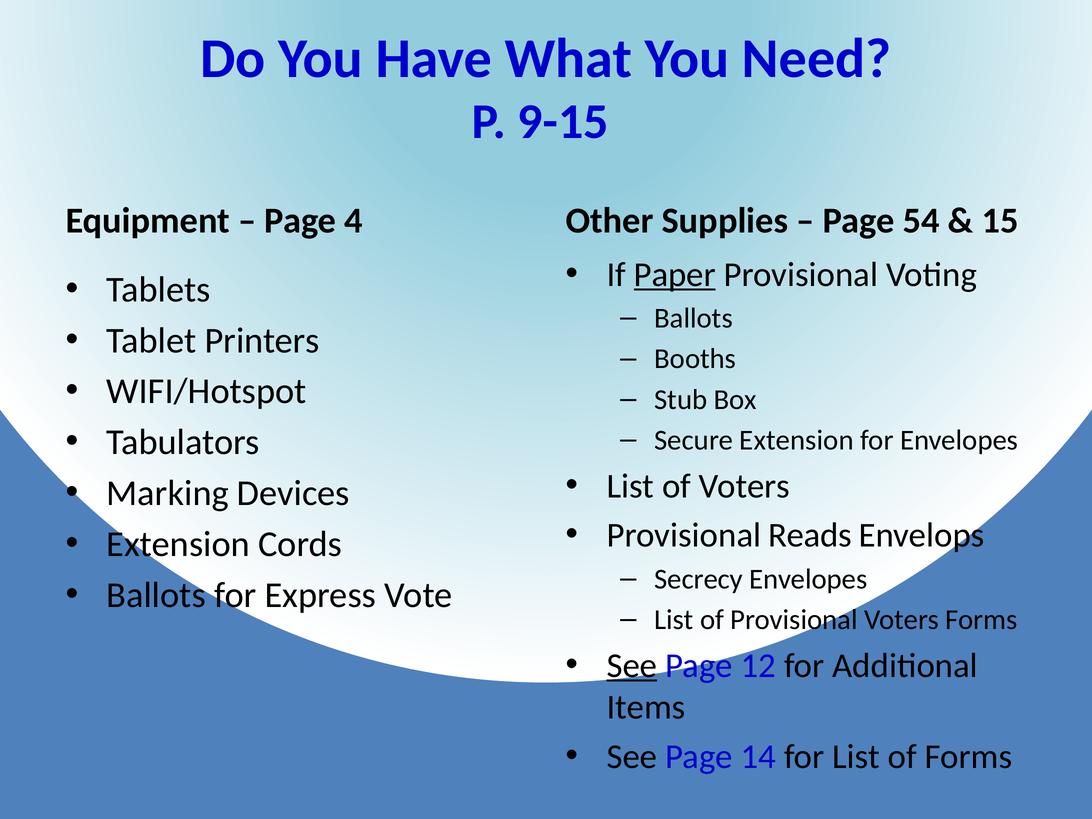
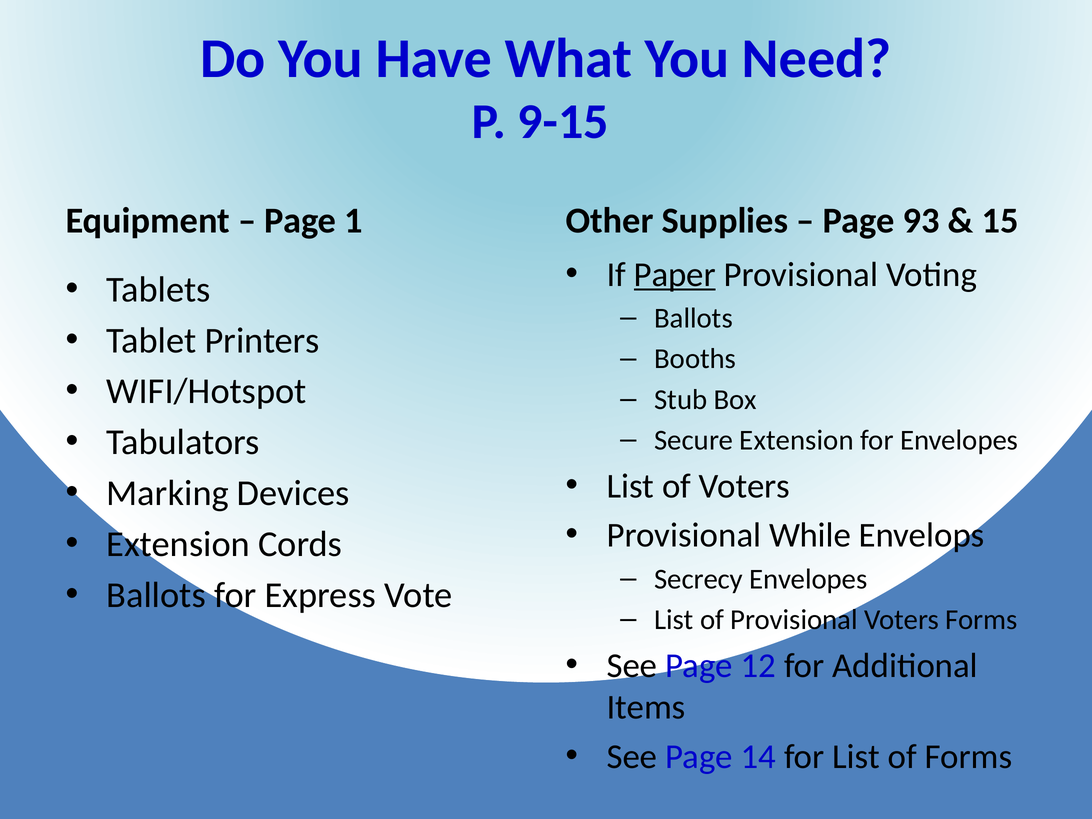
4: 4 -> 1 (354, 221)
54: 54 -> 93 (921, 221)
Reads: Reads -> While (810, 535)
See underline: present -> none (632, 666)
